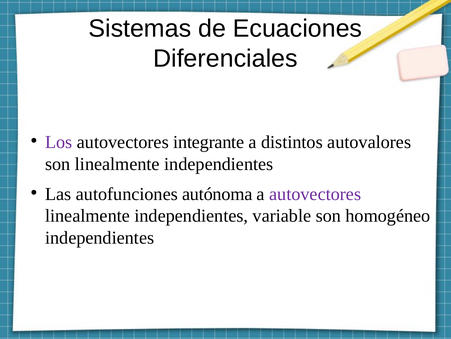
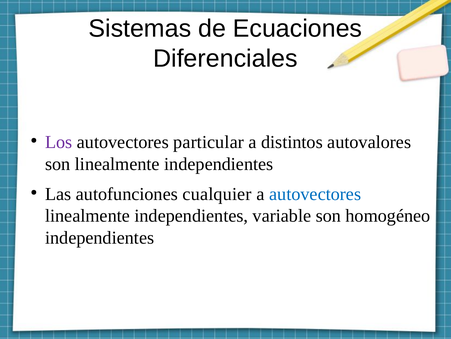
integrante: integrante -> particular (209, 142)
autónoma: autónoma -> cualquier (217, 194)
autovectores colour: purple -> blue (315, 194)
